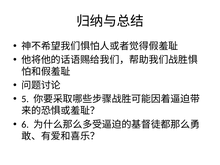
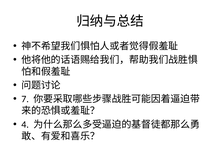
5: 5 -> 7 (25, 99)
6: 6 -> 4 (25, 124)
